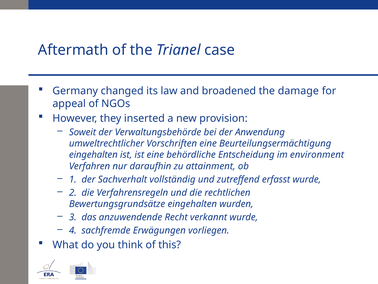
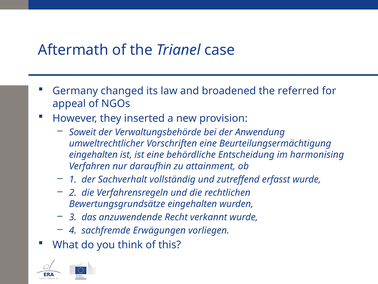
damage: damage -> referred (298, 91)
environment: environment -> harmonising (317, 155)
